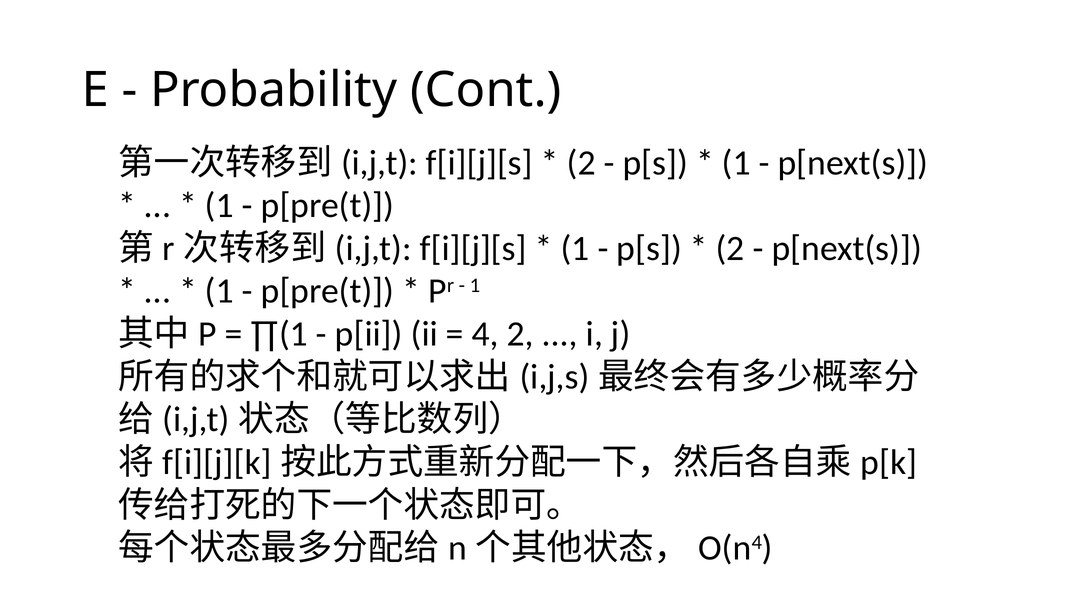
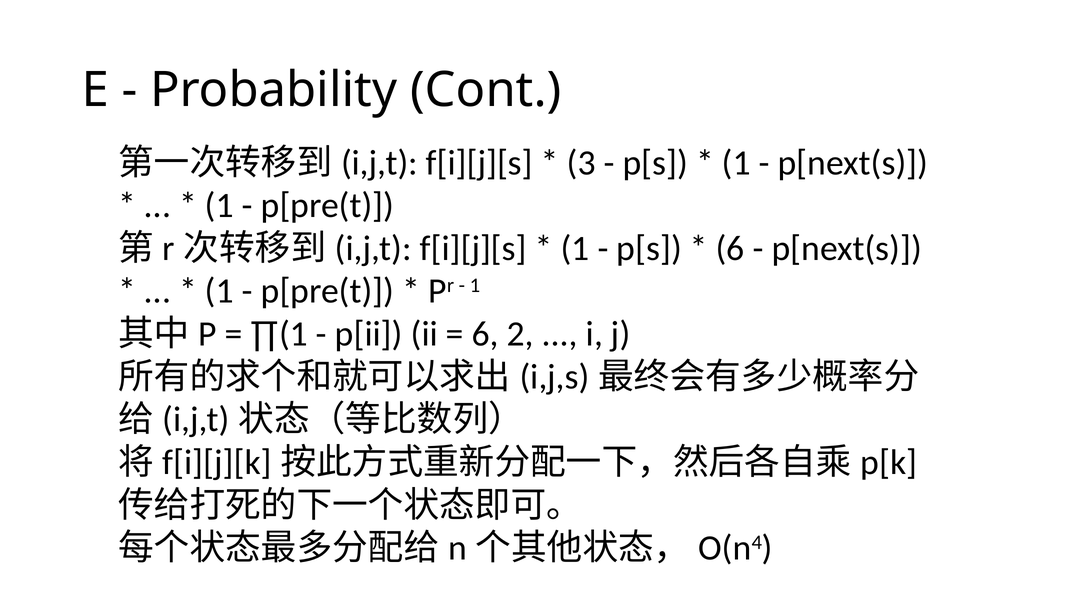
2: 2 -> 3 (581, 163)
2: 2 -> 6 (730, 248)
4: 4 -> 6 (485, 334)
